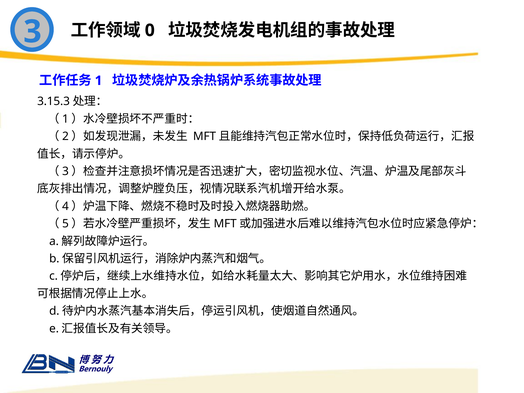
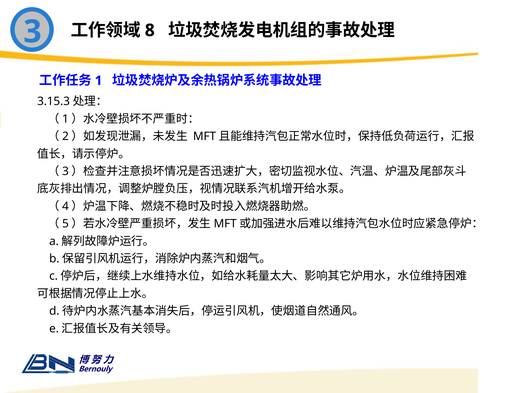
0: 0 -> 8 (150, 30)
